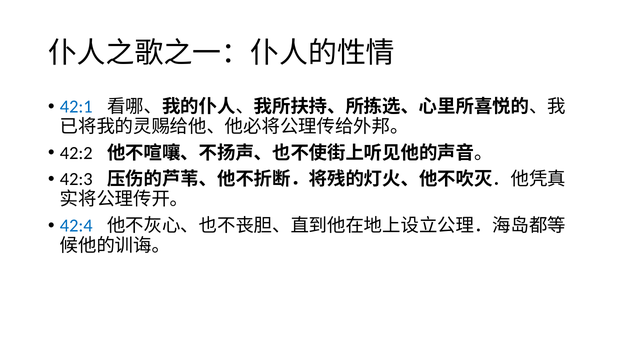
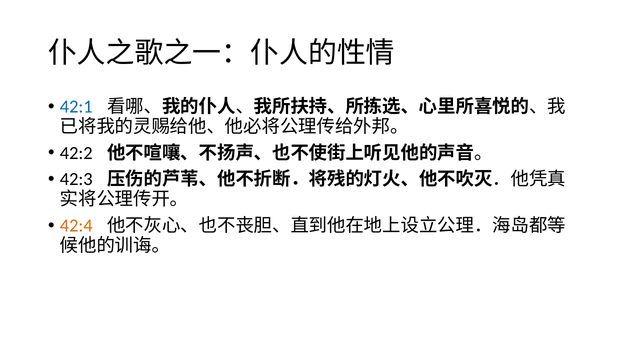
42:4 colour: blue -> orange (76, 225)
